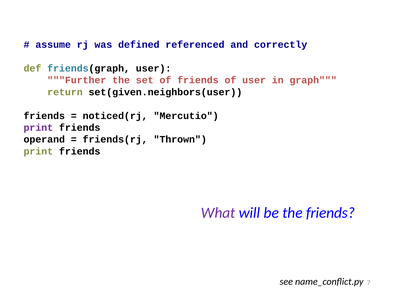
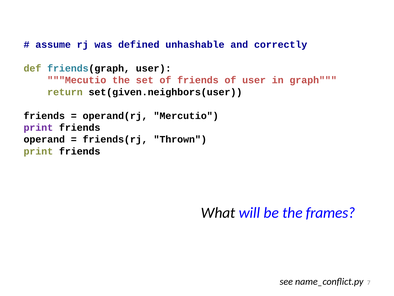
referenced: referenced -> unhashable (195, 45)
Further: Further -> Mecutio (77, 80)
noticed(rj: noticed(rj -> operand(rj (115, 116)
What colour: purple -> black (218, 212)
the friends: friends -> frames (330, 212)
